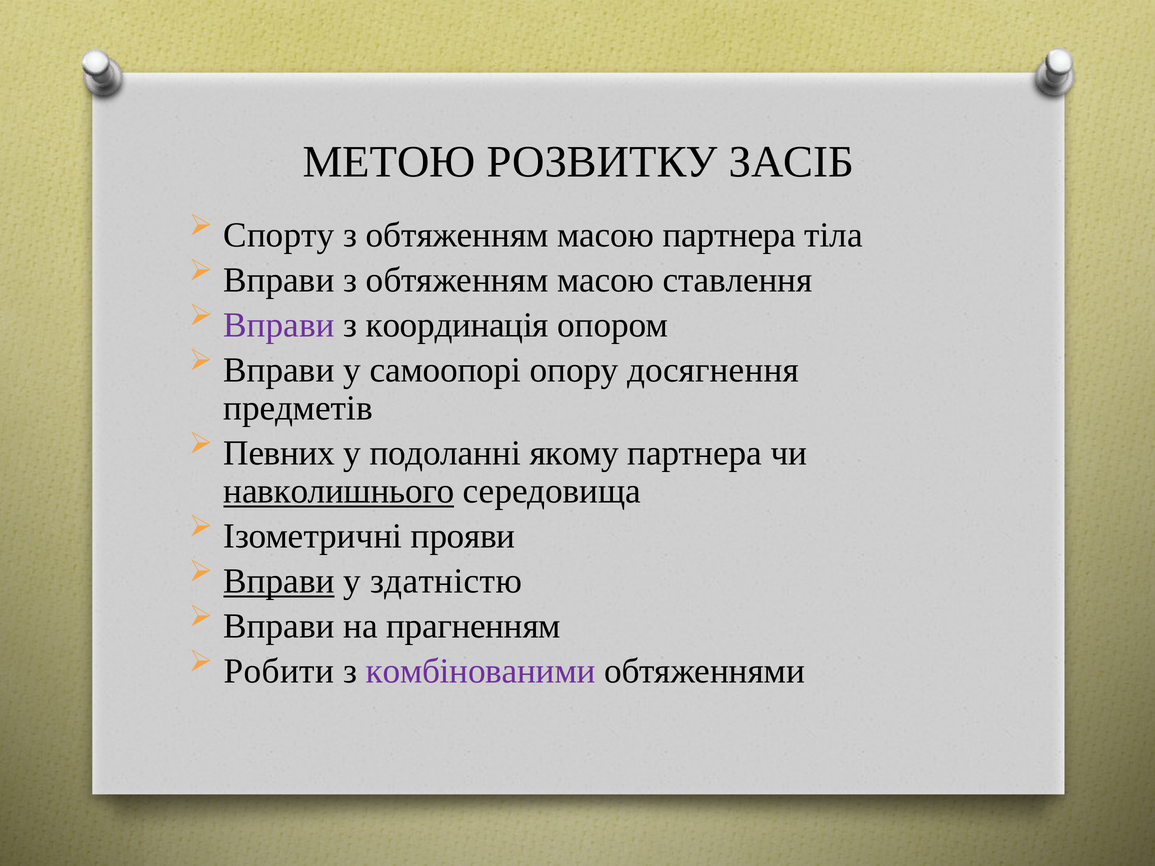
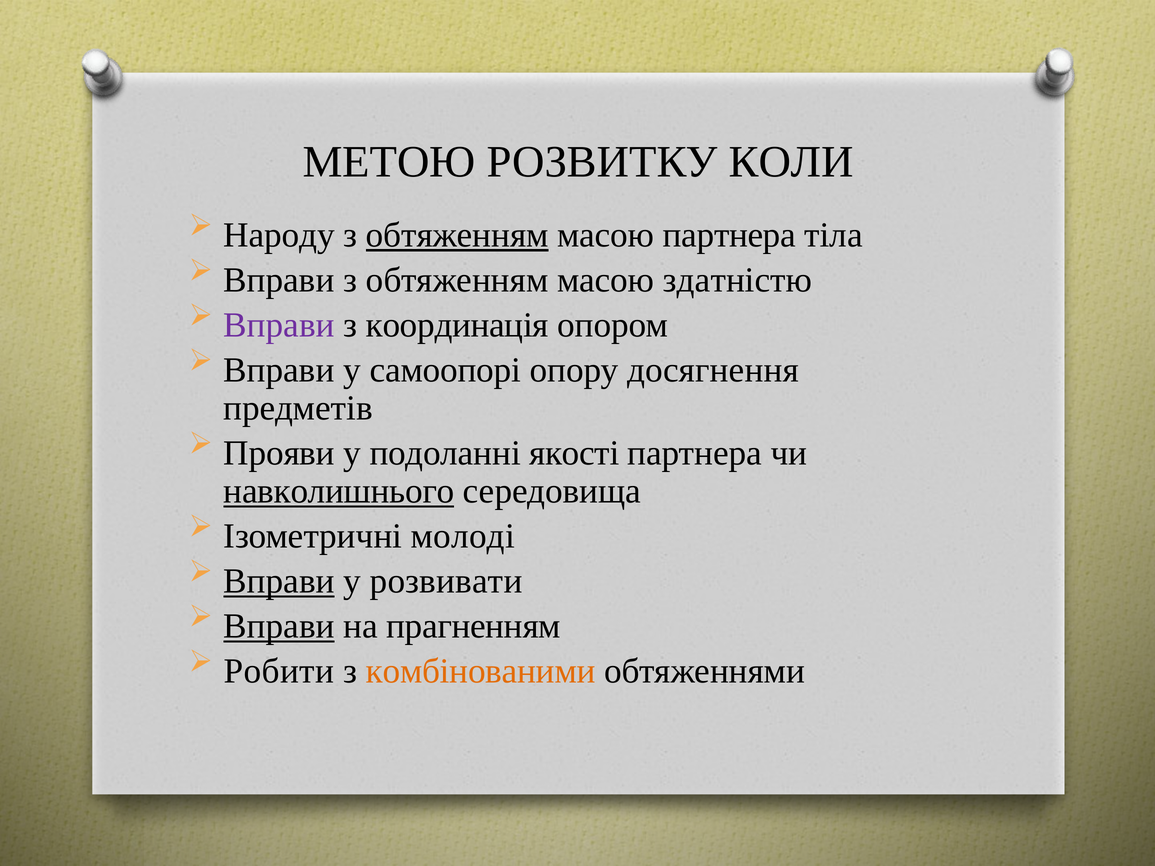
ЗАСІБ: ЗАСІБ -> КОЛИ (791, 162)
Спорту: Спорту -> Народу (279, 235)
обтяженням underline: none -> present (457, 235)
ставлення: ставлення -> здатністю (738, 280)
Певних: Певних -> Прояви (279, 453)
якому: якому -> якості (574, 453)
прояви: прояви -> молоді (463, 536)
здатністю: здатністю -> розвивати (446, 581)
Вправи underline: none -> present (279, 626)
комбінованими colour: purple -> orange (481, 671)
